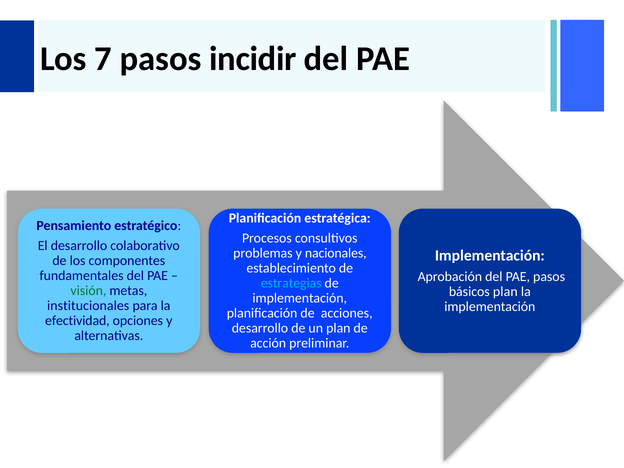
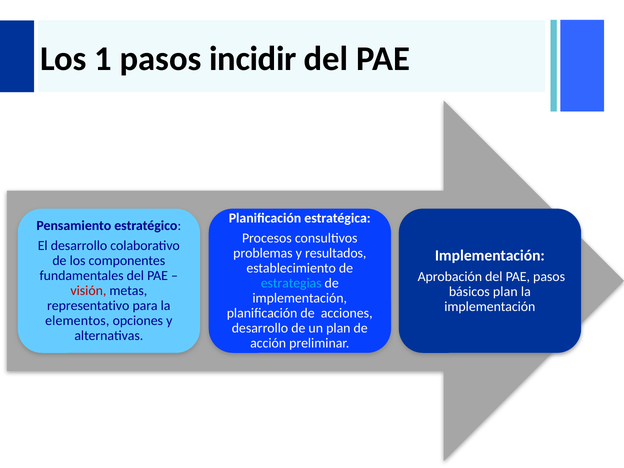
7: 7 -> 1 (103, 59)
nacionales: nacionales -> resultados (336, 253)
visión colour: green -> red (88, 291)
institucionales: institucionales -> representativo (88, 306)
efectividad: efectividad -> elementos (77, 321)
